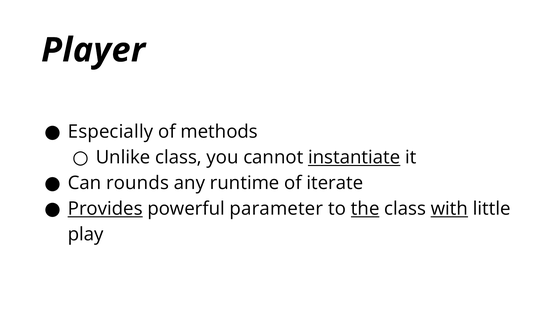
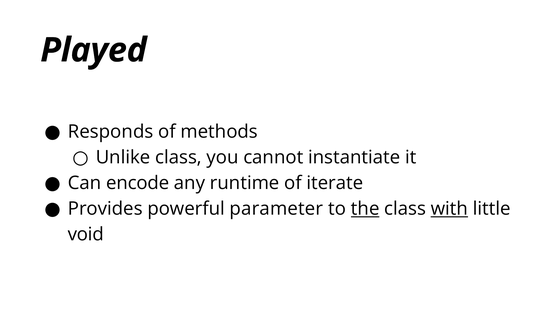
Player: Player -> Played (94, 50)
Especially: Especially -> Responds (111, 132)
instantiate underline: present -> none (354, 158)
rounds: rounds -> encode (138, 183)
Provides underline: present -> none (105, 209)
play: play -> void (86, 235)
